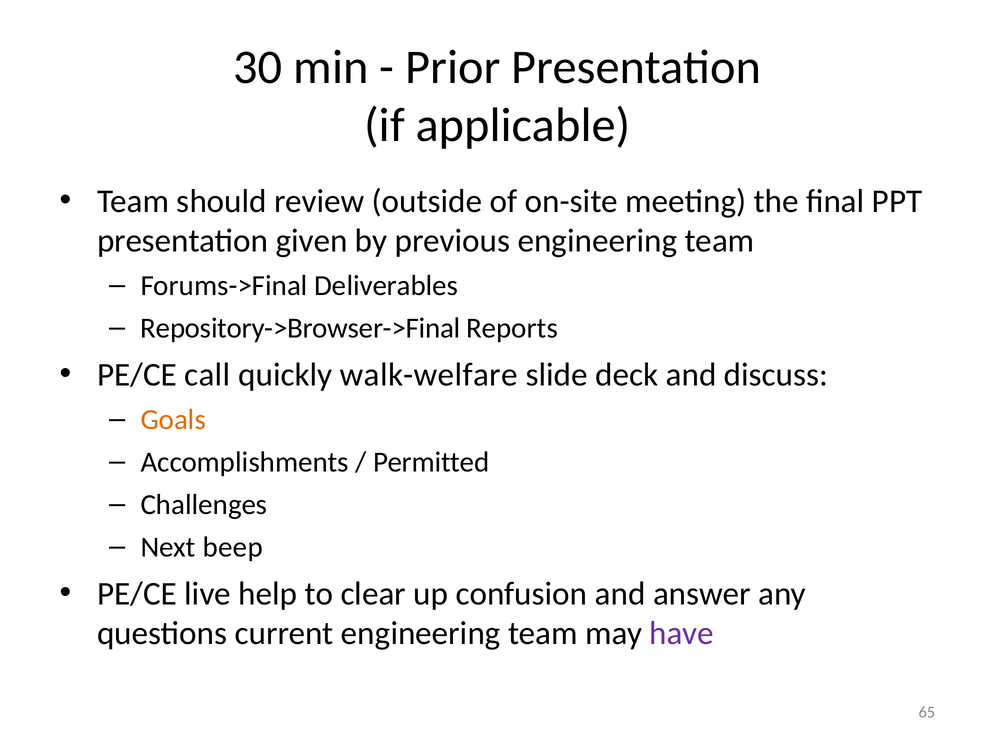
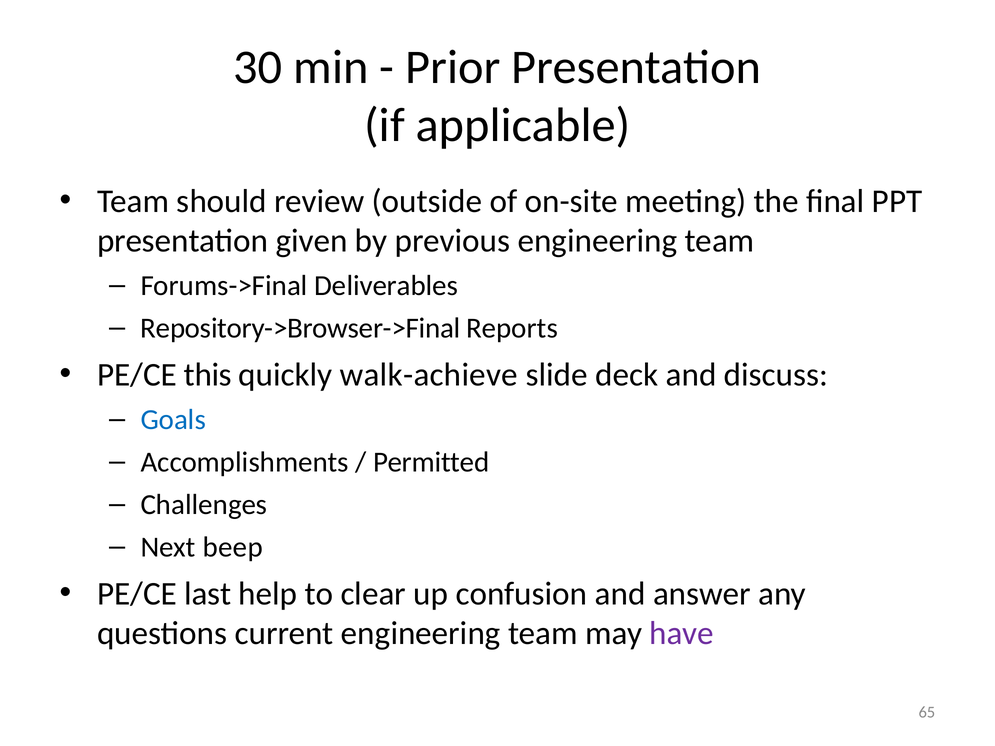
call: call -> this (208, 375)
walk-welfare: walk-welfare -> walk-achieve (429, 375)
Goals colour: orange -> blue (173, 420)
live: live -> last (208, 594)
